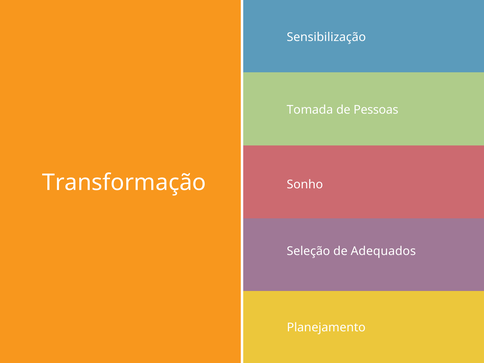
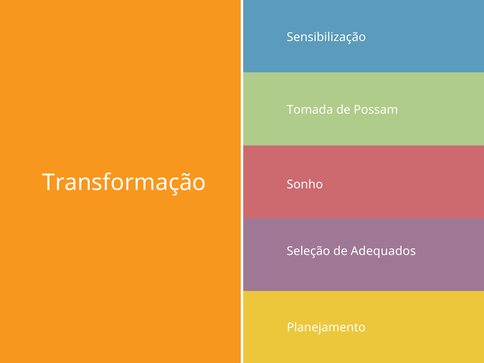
Pessoas: Pessoas -> Possam (376, 110)
